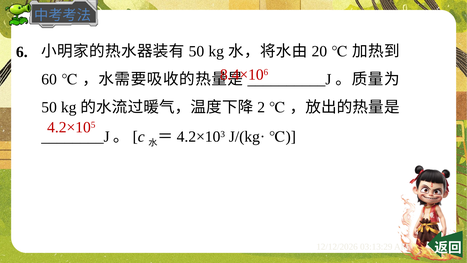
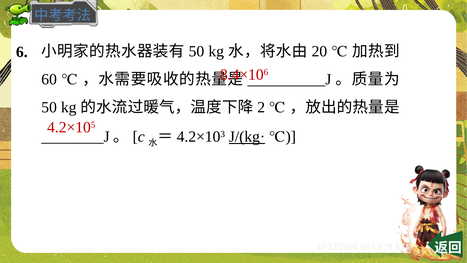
J/(kg· underline: none -> present (247, 137)
